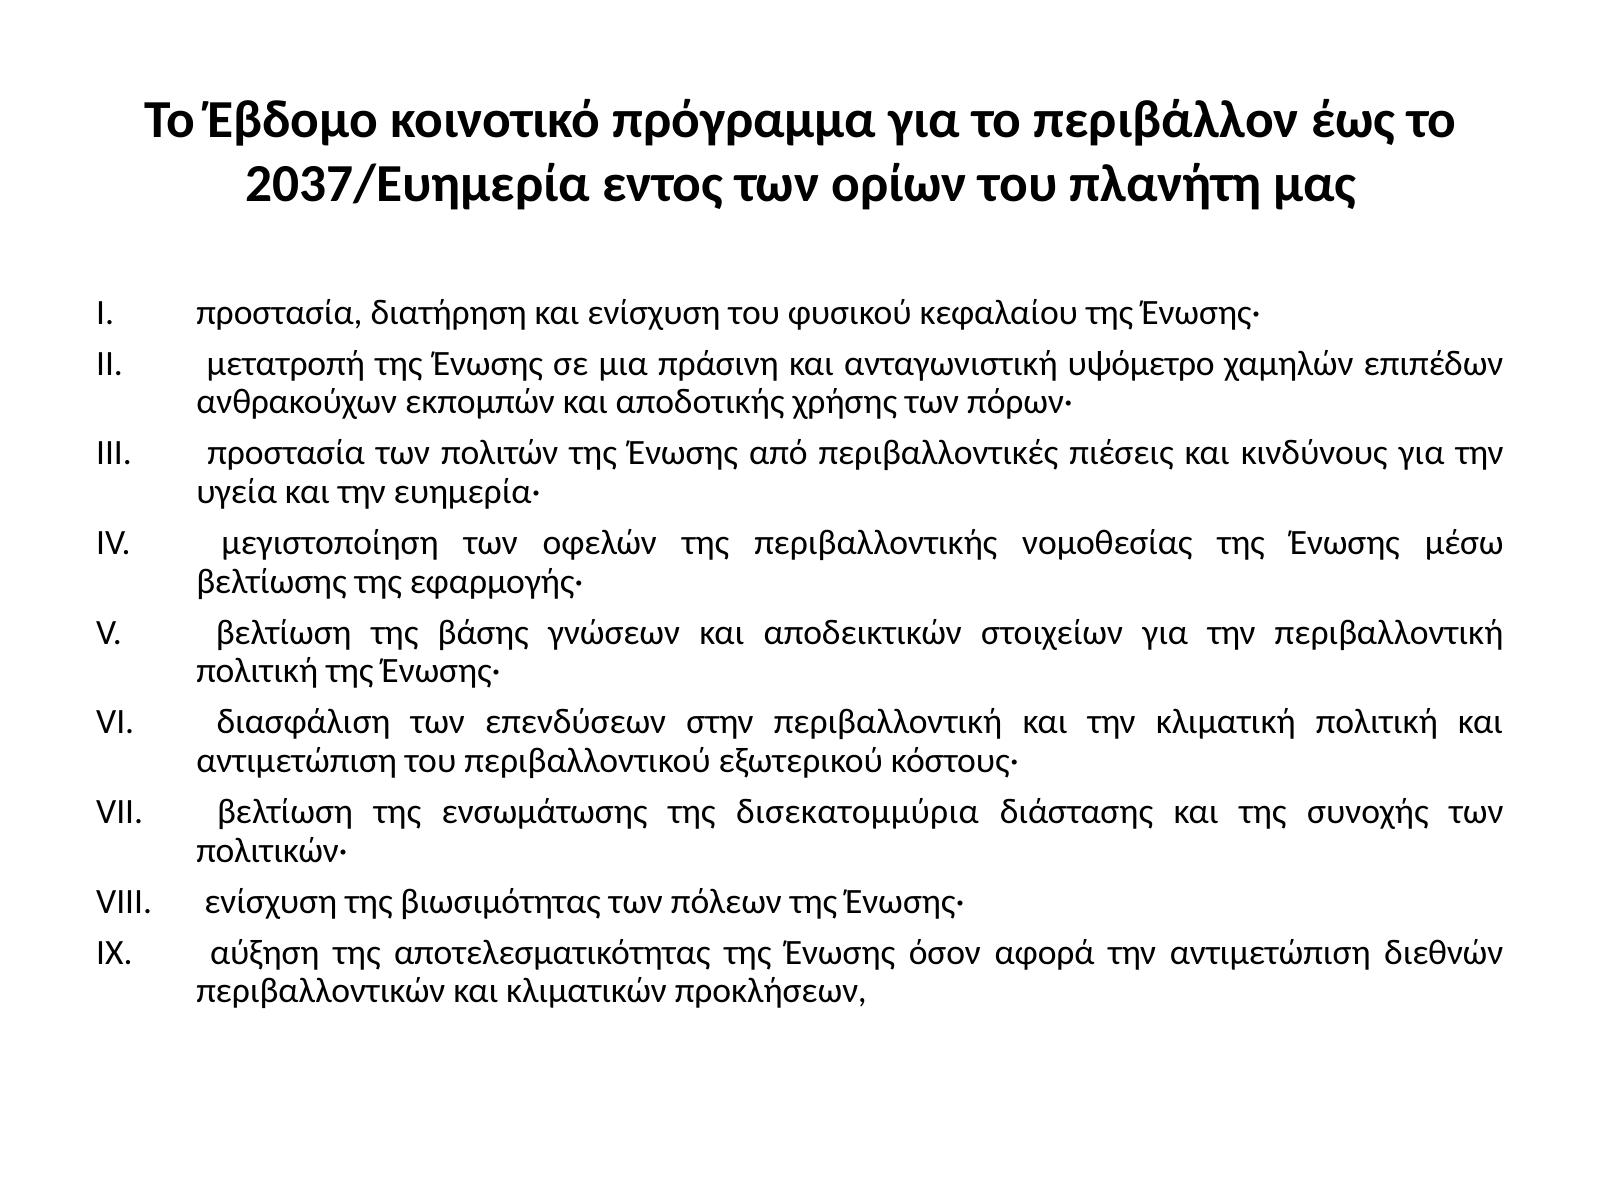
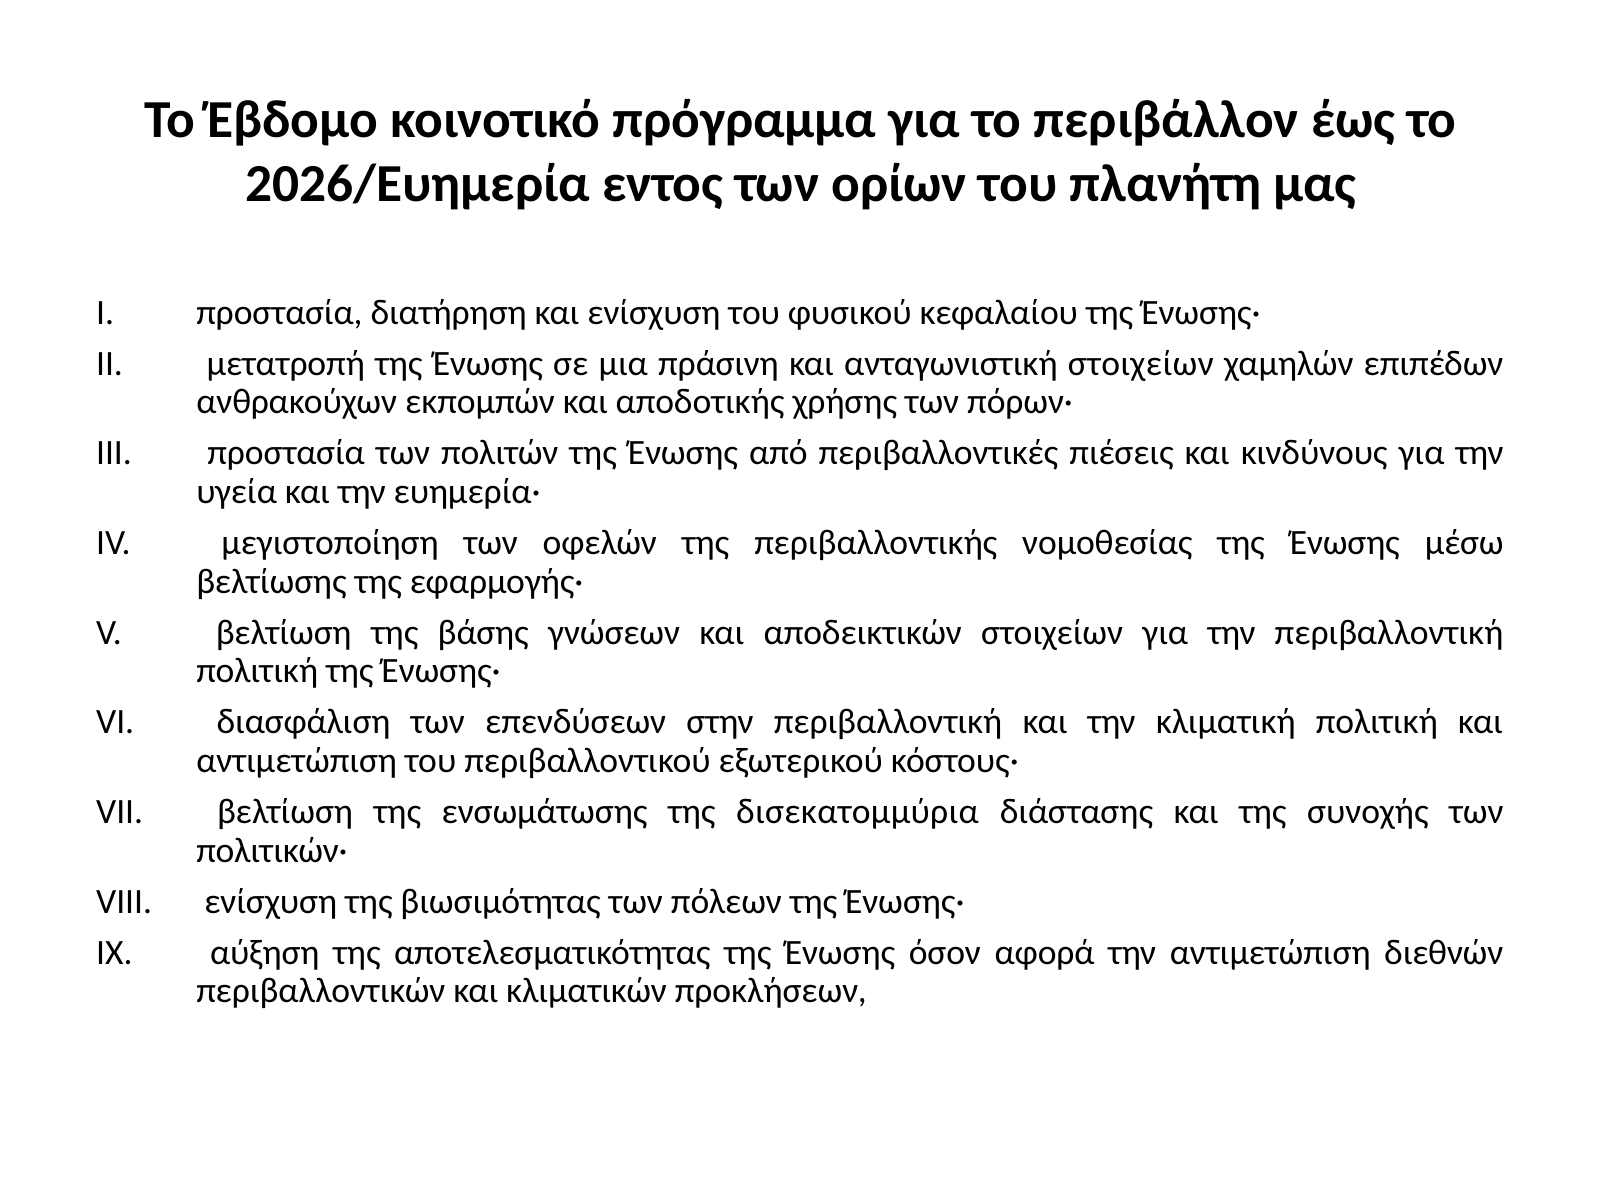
2037/Ευημερία: 2037/Ευημερία -> 2026/Ευημερία (418, 184)
ανταγωνιστική υψόμετρο: υψόμετρο -> στοιχείων (1141, 363)
